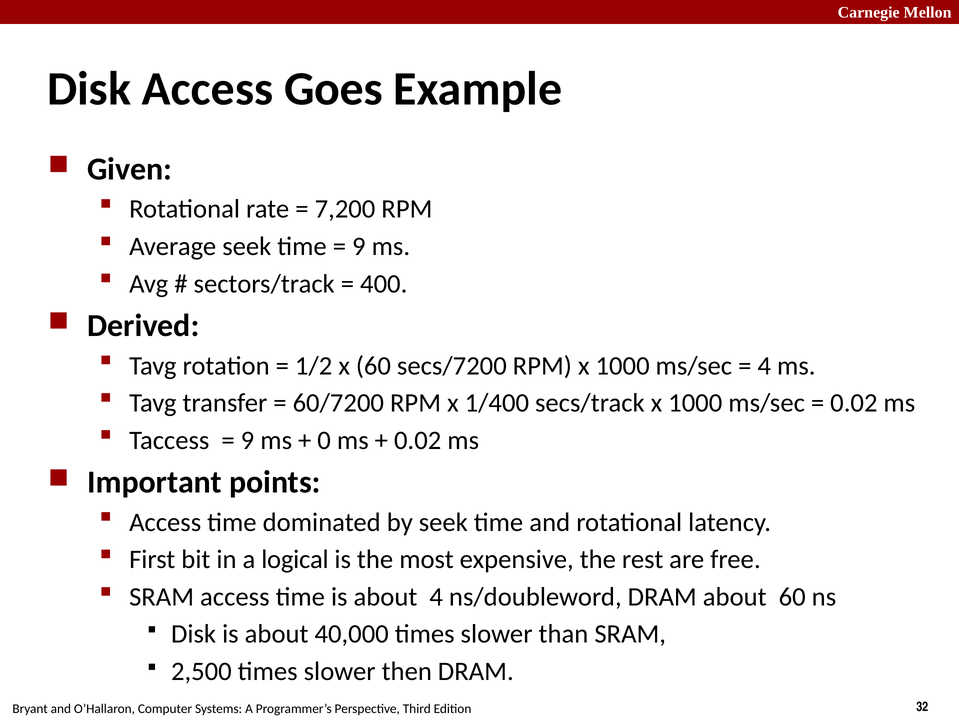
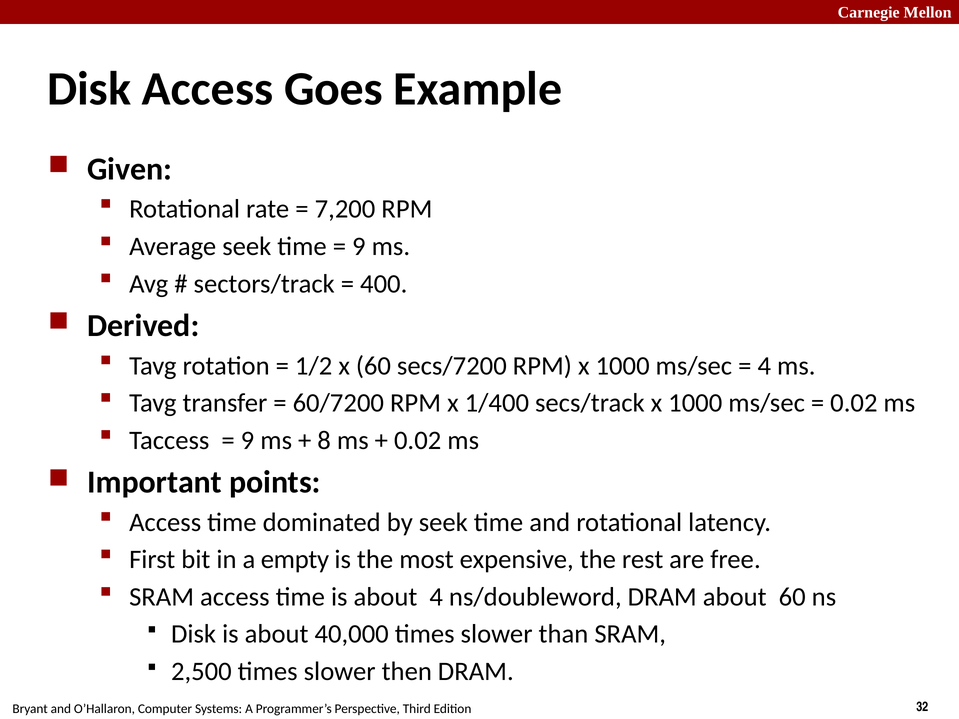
0: 0 -> 8 (324, 440)
logical: logical -> empty (295, 560)
